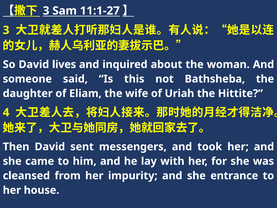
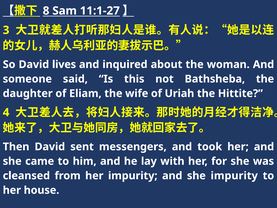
3: 3 -> 8 (46, 11)
she entrance: entrance -> impurity (234, 176)
